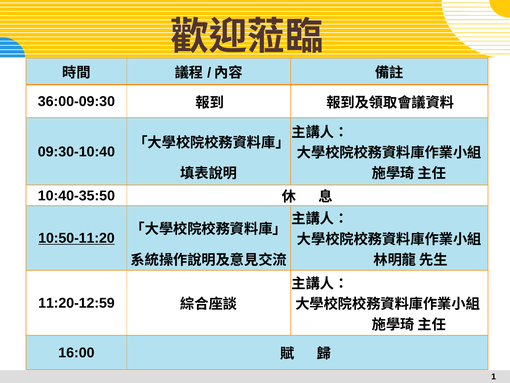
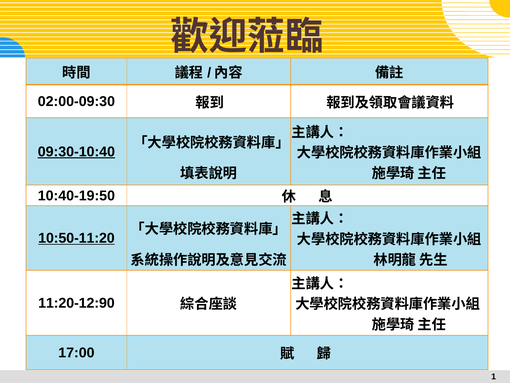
36:00-09:30: 36:00-09:30 -> 02:00-09:30 (76, 101)
09:30-10:40 underline: none -> present (76, 151)
10:40-35:50: 10:40-35:50 -> 10:40-19:50 (76, 195)
11:20-12:59: 11:20-12:59 -> 11:20-12:90 (76, 303)
16:00: 16:00 -> 17:00 (76, 352)
